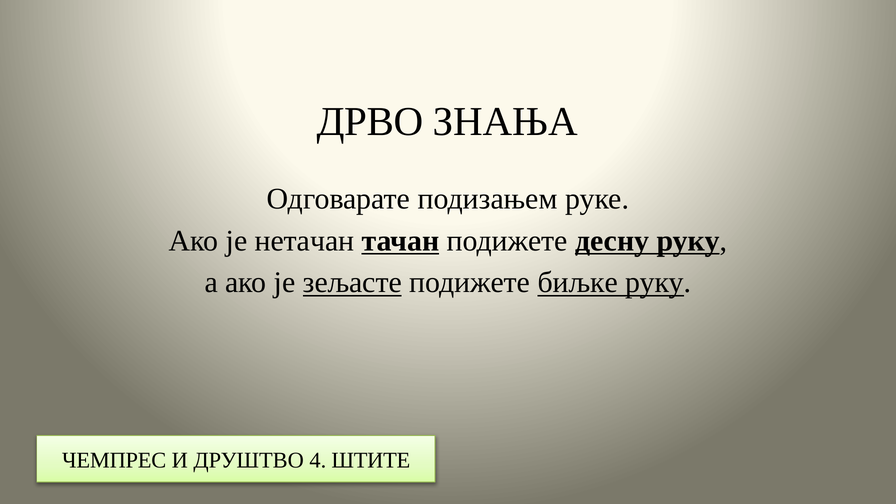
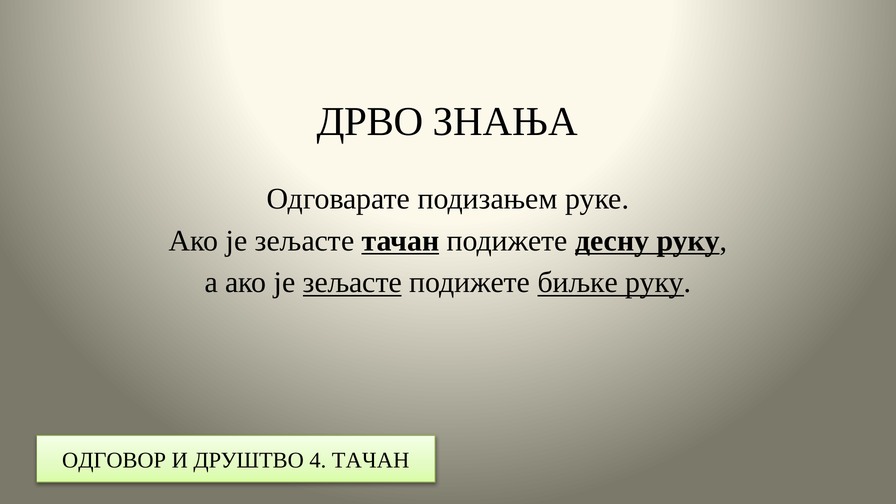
нетачан: нетачан -> зељасте (305, 241)
ЧЕМПРЕС: ЧЕМПРЕС -> ОДГОВОР (114, 460)
4 ШТИТЕ: ШТИТЕ -> ТАЧАН (371, 460)
